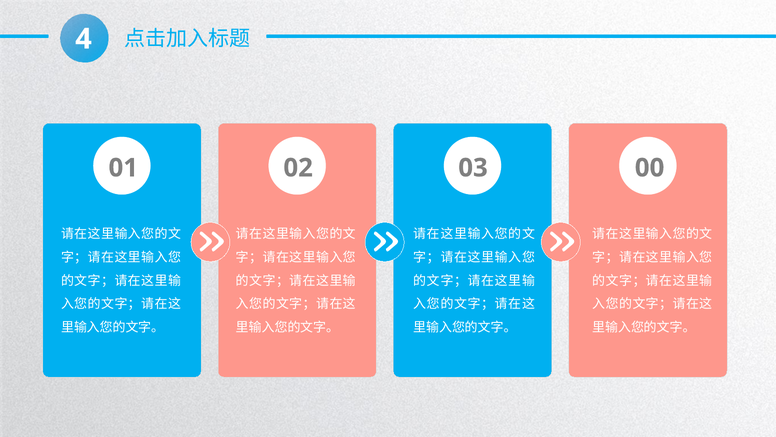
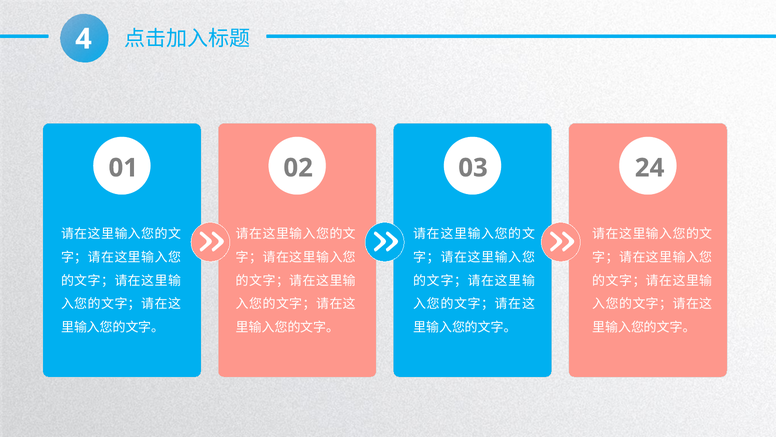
00: 00 -> 24 (650, 168)
